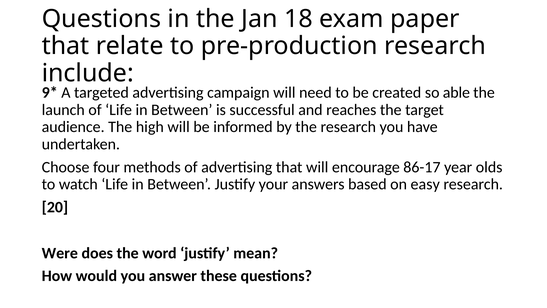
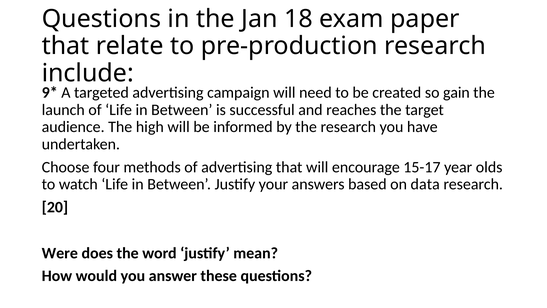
able: able -> gain (456, 92)
86-17: 86-17 -> 15-17 (422, 167)
easy: easy -> data (425, 184)
